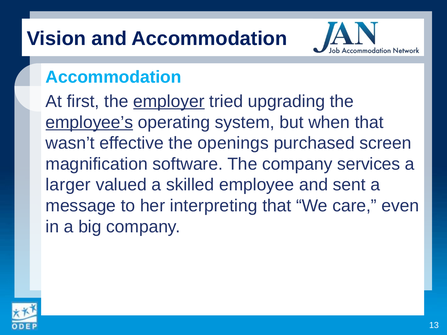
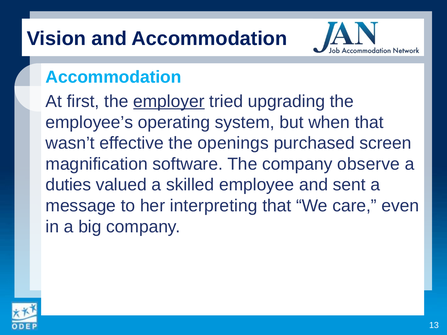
employee’s underline: present -> none (89, 122)
services: services -> observe (369, 164)
larger: larger -> duties (68, 185)
